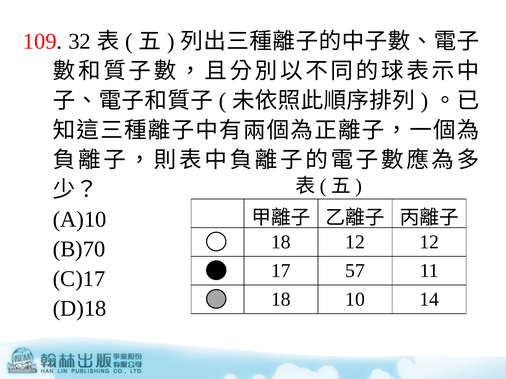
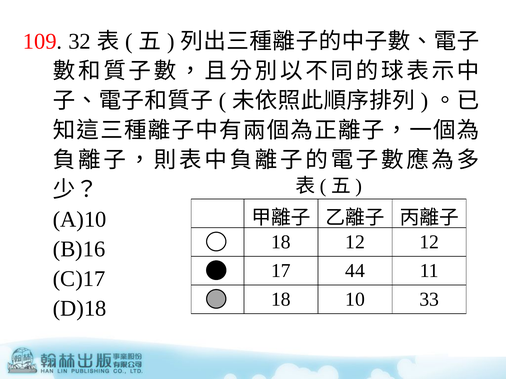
B)70: B)70 -> B)16 (79, 249)
57: 57 -> 44 (355, 271)
14: 14 -> 33 (429, 300)
